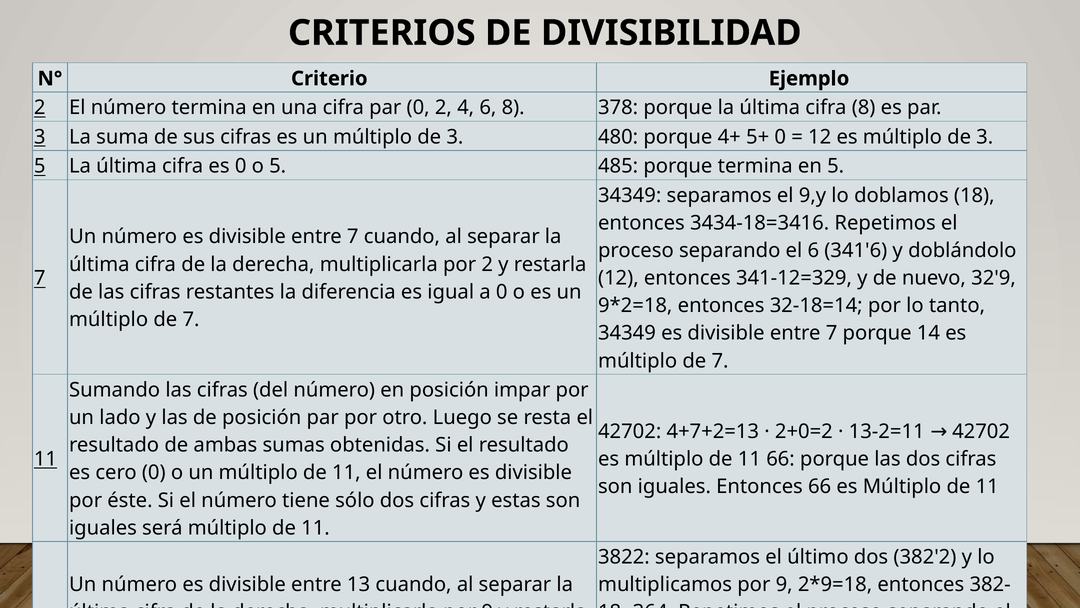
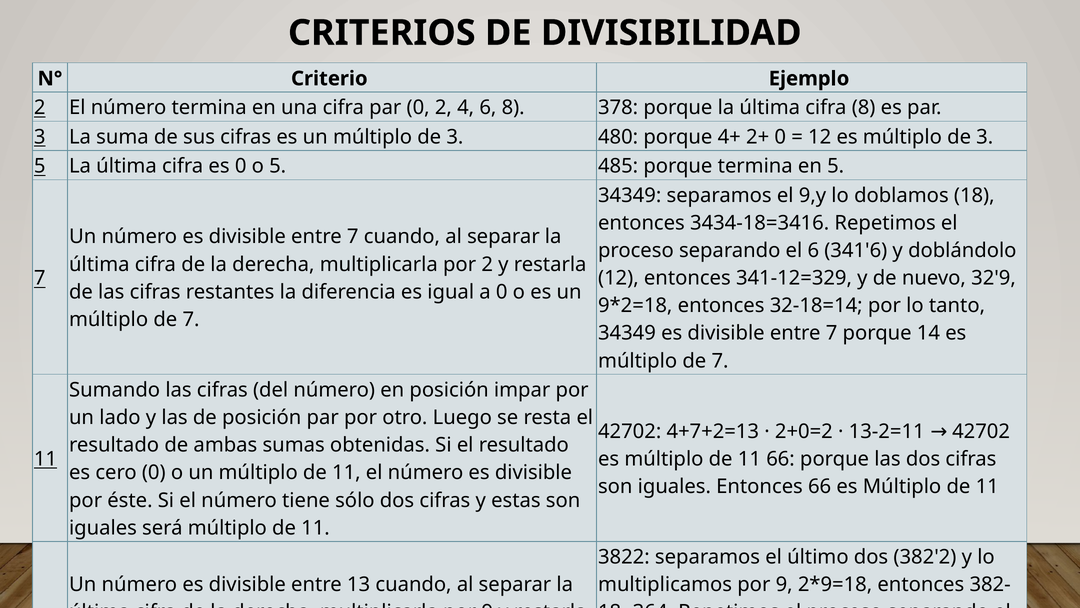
5+: 5+ -> 2+ (758, 137)
